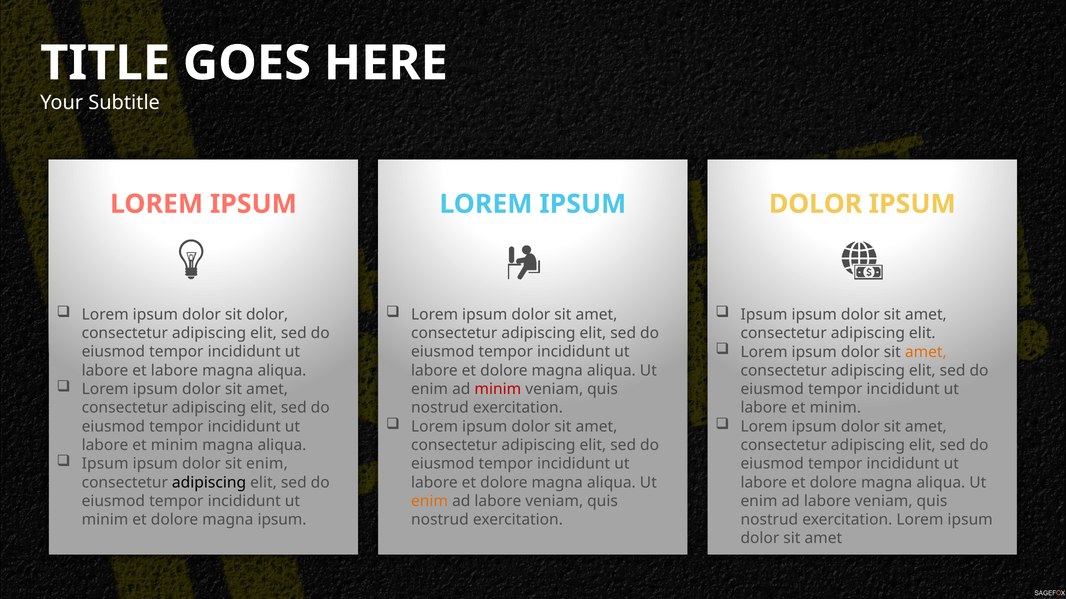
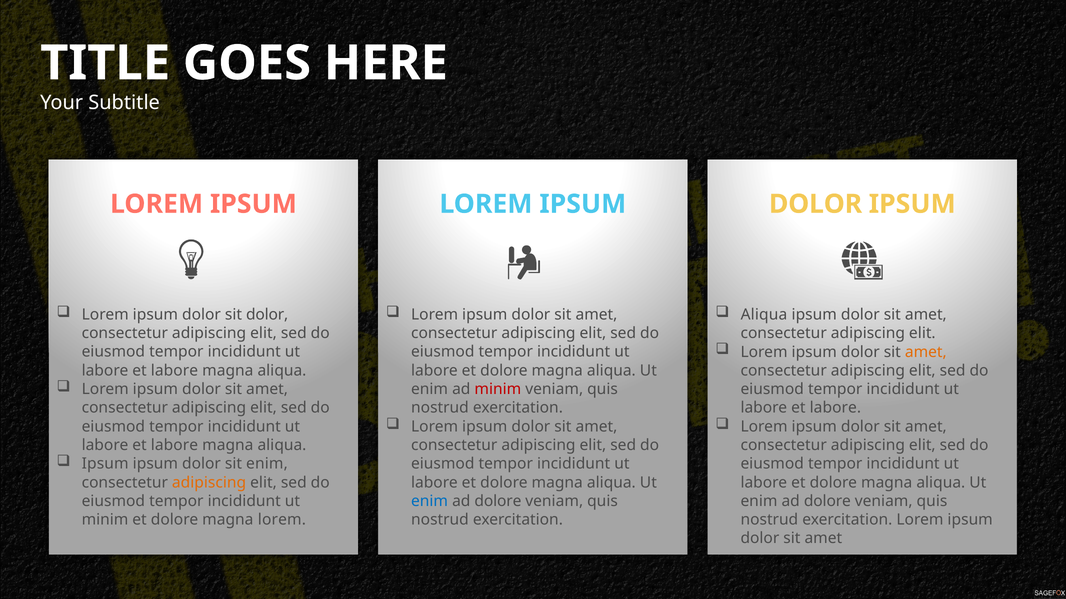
Ipsum: Ipsum -> Aliqua (764, 315)
minim: minim -> labore (835, 408)
minim: minim -> labore (174, 446)
adipiscing colour: black -> orange (209, 483)
enim colour: orange -> blue (430, 502)
labore: labore -> dolore (498, 502)
labore: labore -> dolore (827, 502)
magna ipsum: ipsum -> lorem (282, 520)
